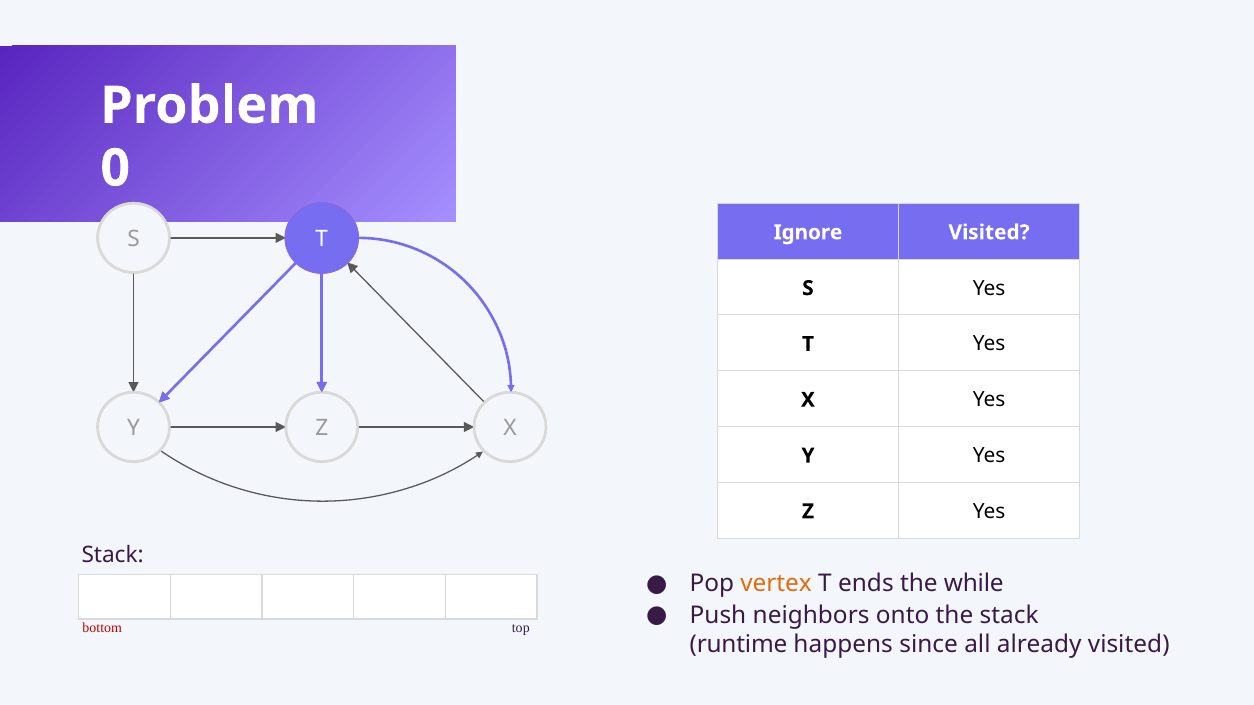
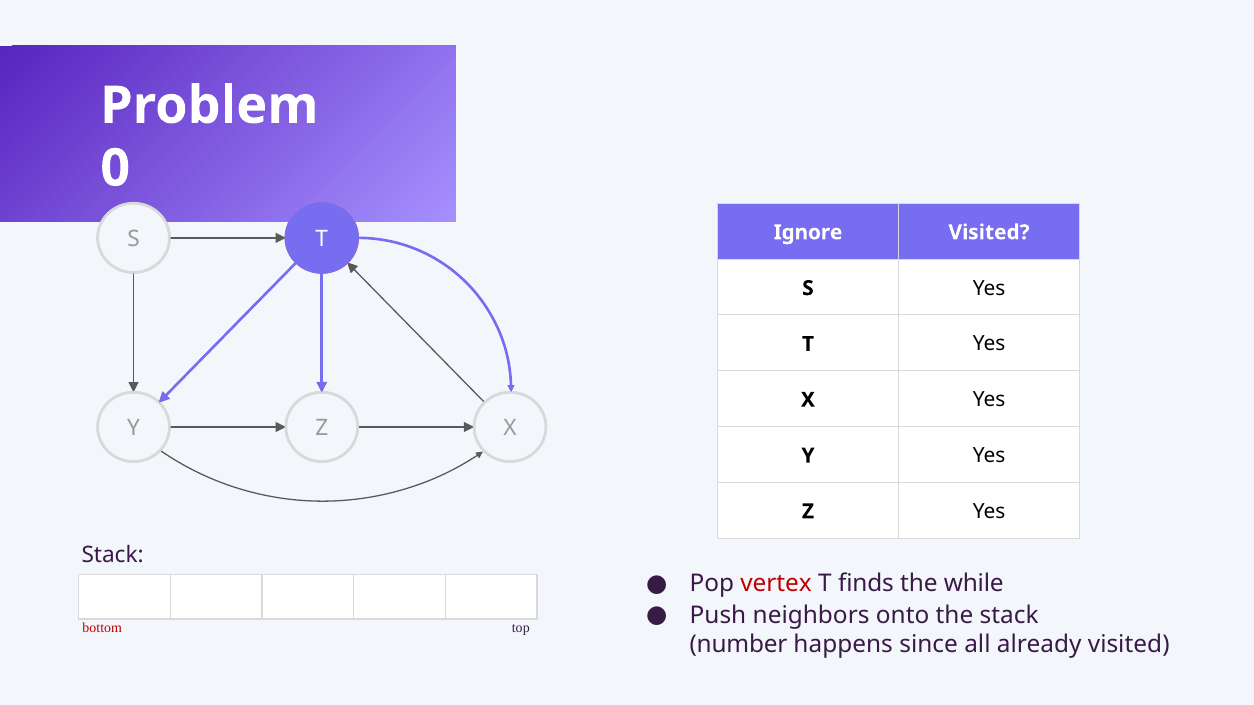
vertex colour: orange -> red (776, 584)
ends: ends -> finds (866, 584)
runtime: runtime -> number (739, 645)
